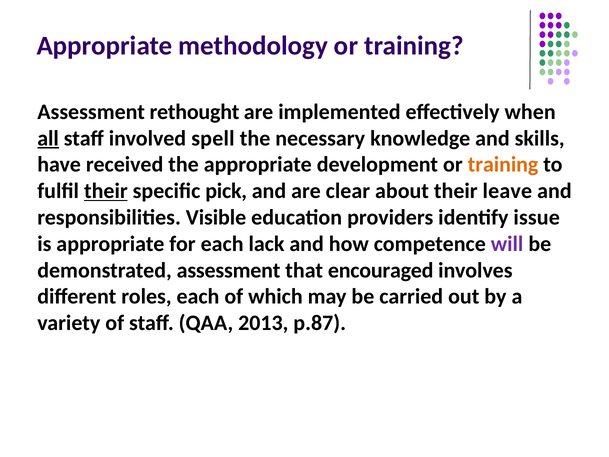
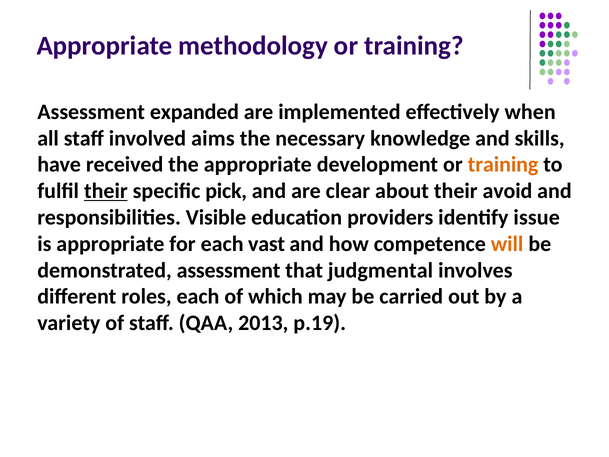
rethought: rethought -> expanded (194, 112)
all underline: present -> none (48, 138)
spell: spell -> aims (213, 138)
leave: leave -> avoid (507, 191)
lack: lack -> vast (267, 244)
will colour: purple -> orange (507, 244)
encouraged: encouraged -> judgmental (381, 270)
p.87: p.87 -> p.19 (320, 323)
